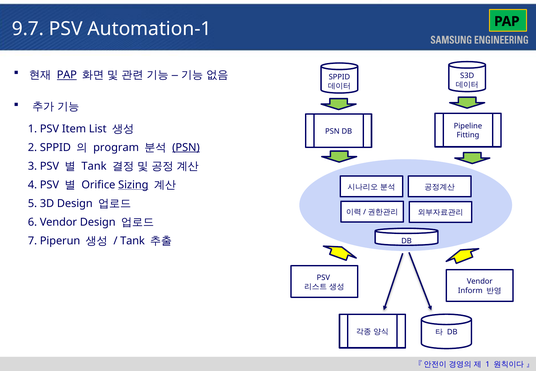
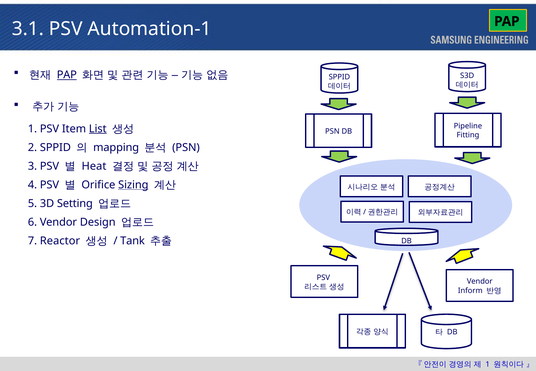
9.7: 9.7 -> 3.1 (28, 29)
List underline: none -> present (98, 129)
program: program -> mapping (116, 147)
PSN underline: present -> none (186, 147)
Tank: Tank -> Heat (94, 166)
3D Design: Design -> Setting (75, 203)
Piperun: Piperun -> Reactor (60, 241)
